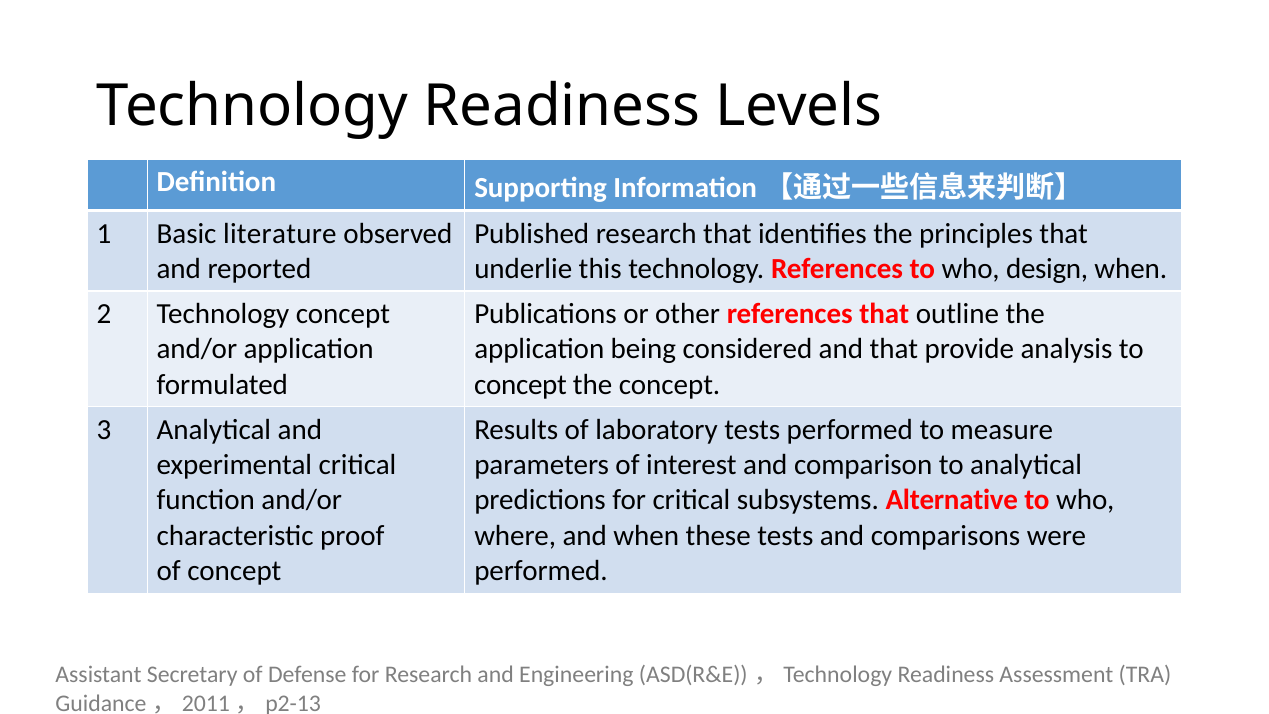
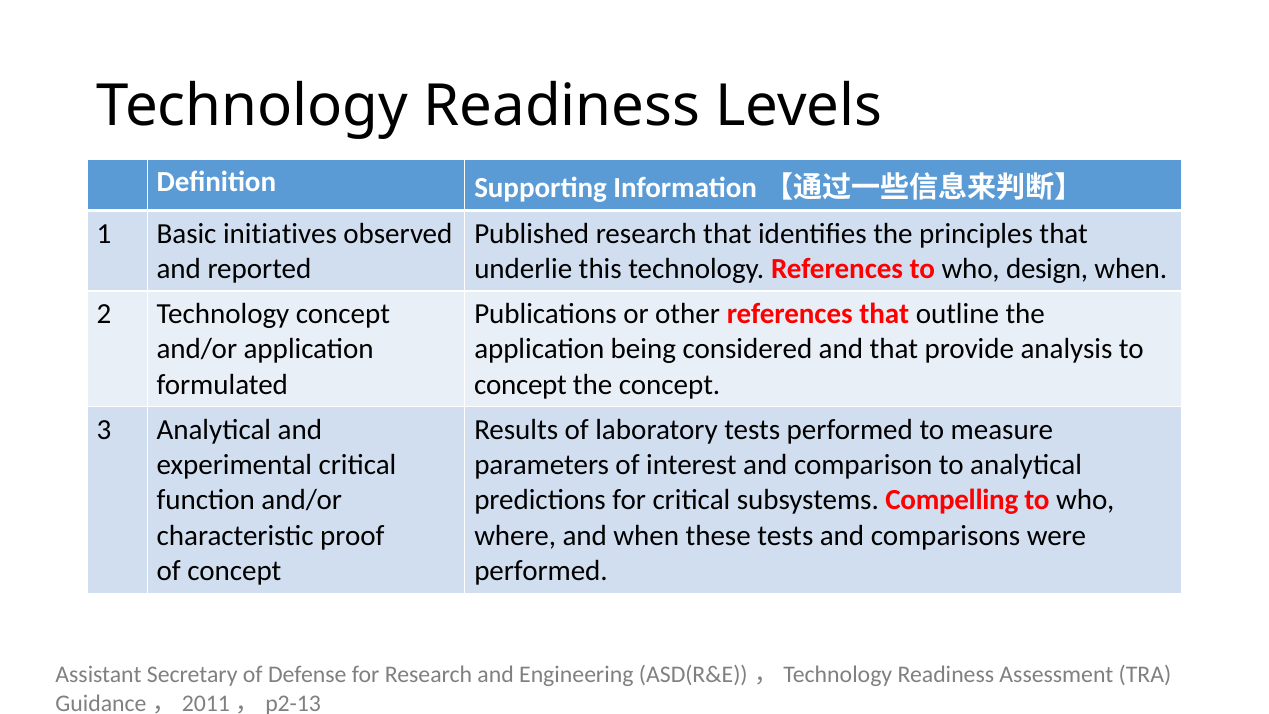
literature: literature -> initiatives (280, 233)
Alternative: Alternative -> Compelling (952, 500)
